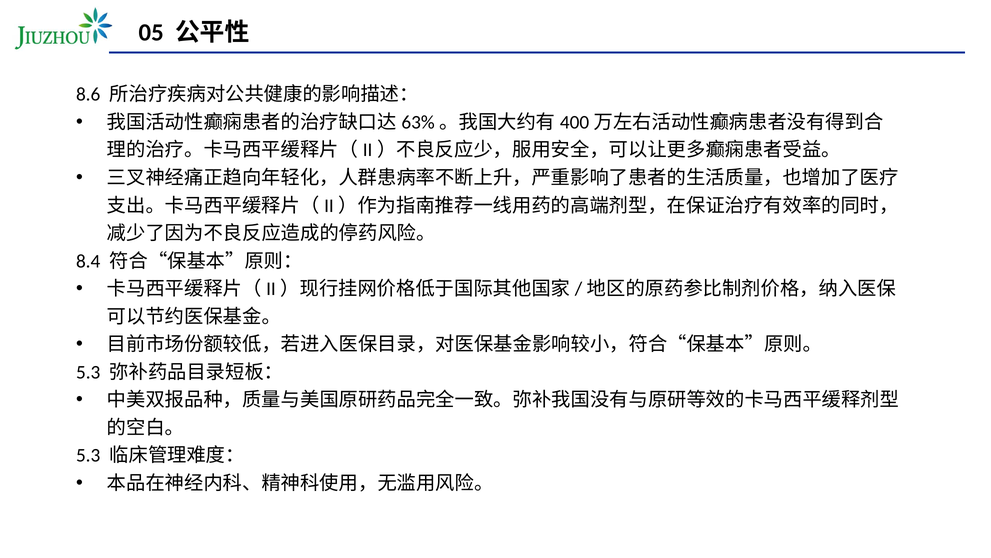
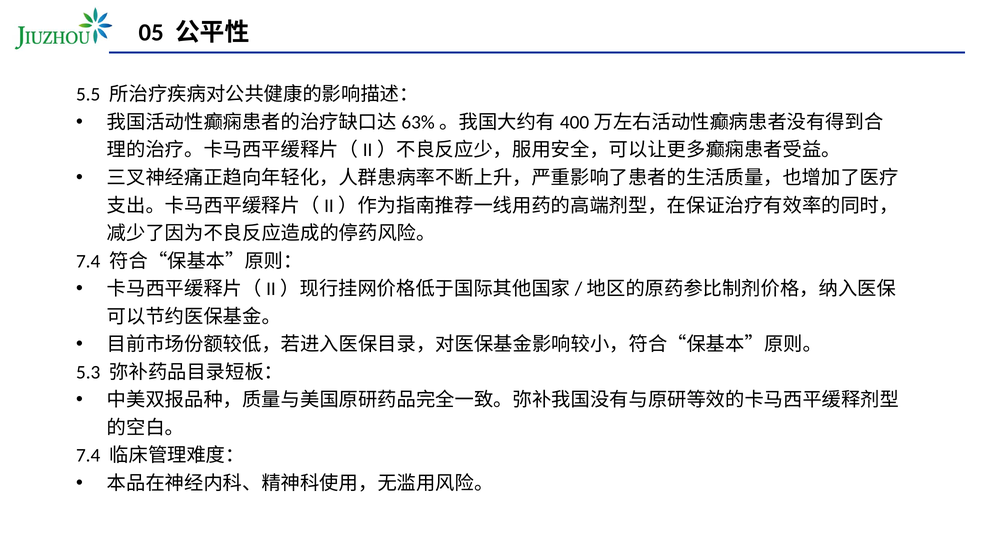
8.6: 8.6 -> 5.5 (88, 94)
8.4: 8.4 -> 7.4 (88, 261)
5.3: 5.3 -> 7.4 (88, 455)
